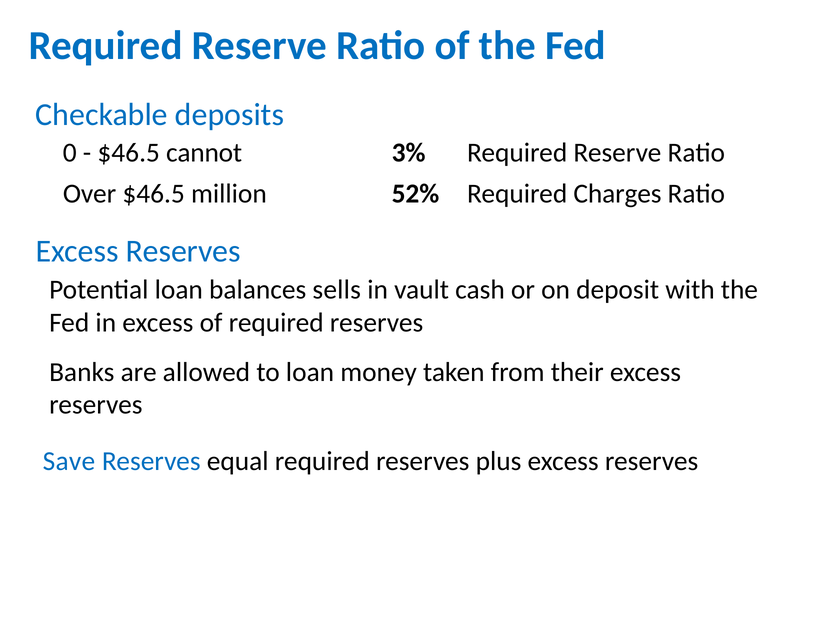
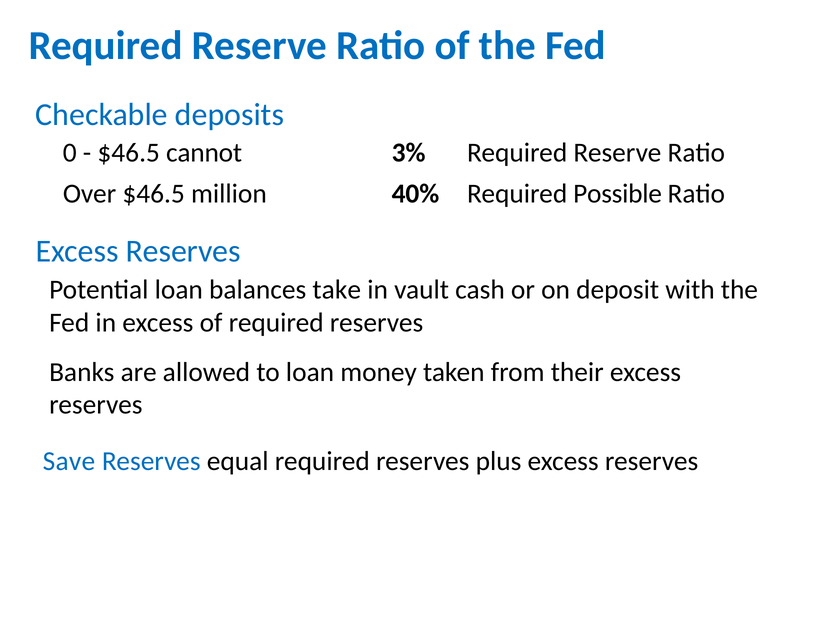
52%: 52% -> 40% (415, 194)
Charges: Charges -> Possible (618, 194)
sells: sells -> take (337, 290)
